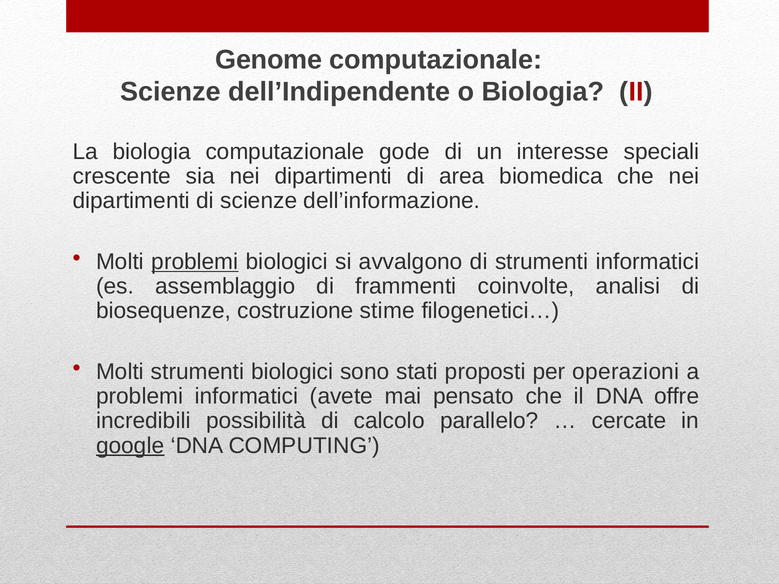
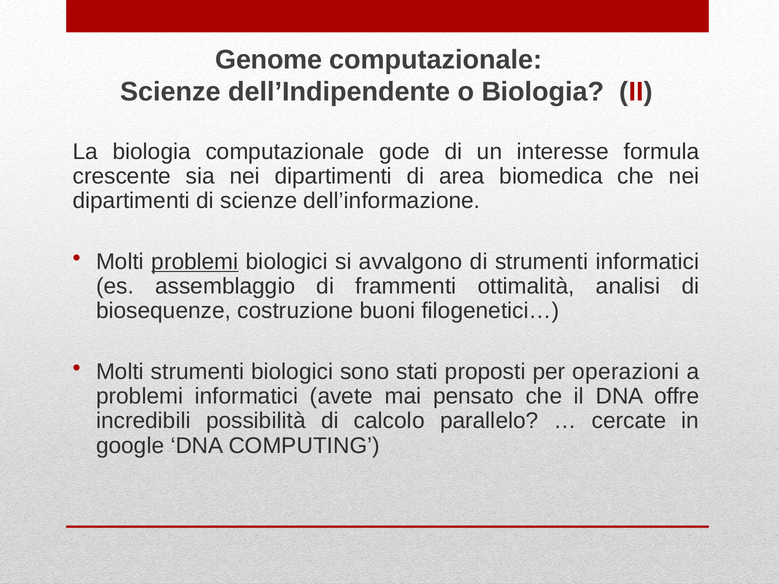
speciali: speciali -> formula (662, 152)
coinvolte: coinvolte -> ottimalità (526, 286)
stime: stime -> buoni (388, 311)
google underline: present -> none (130, 446)
